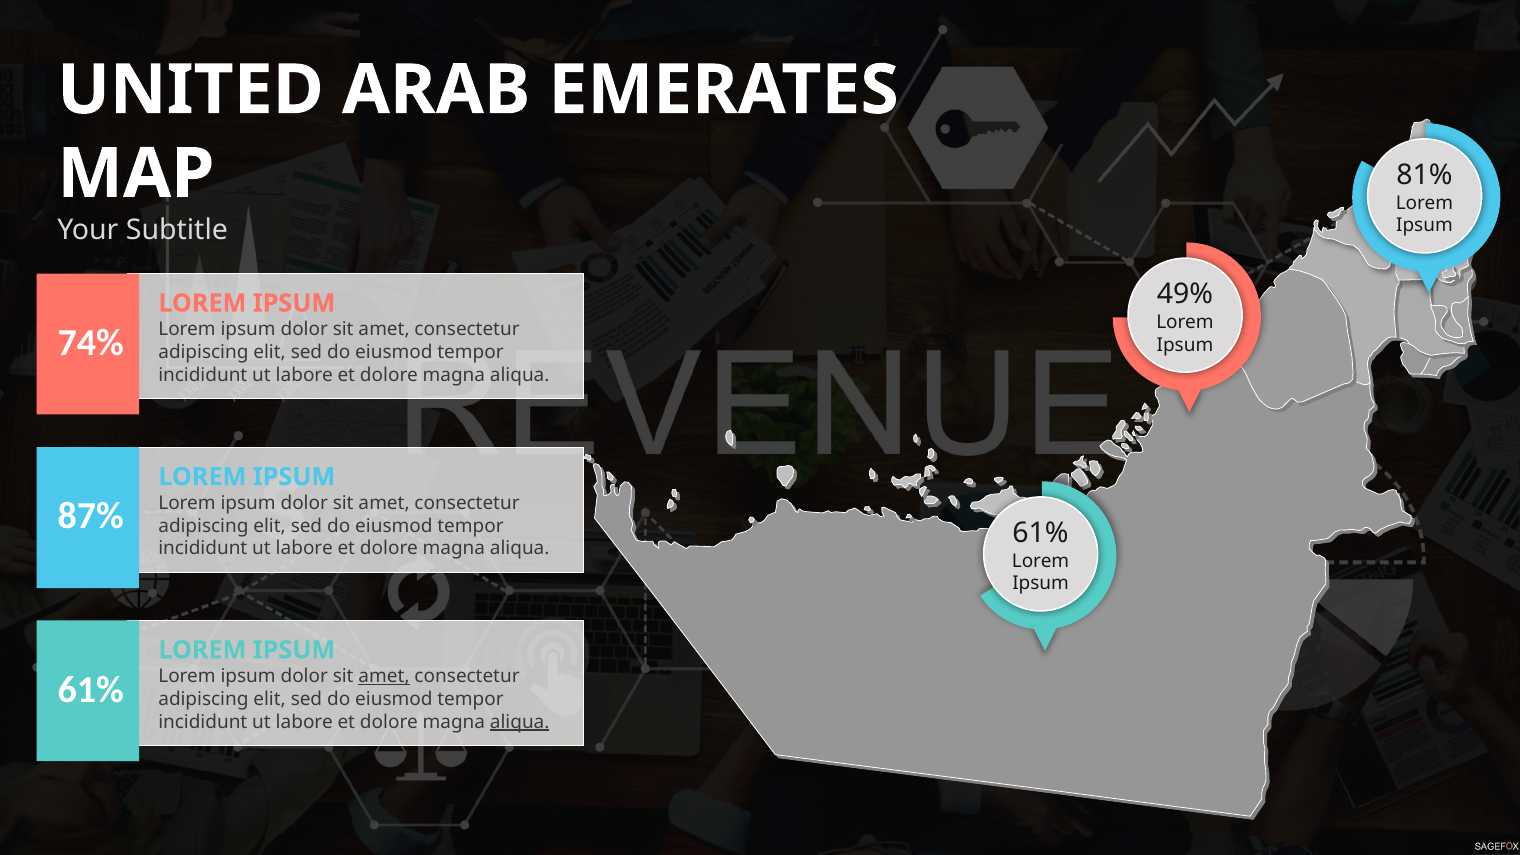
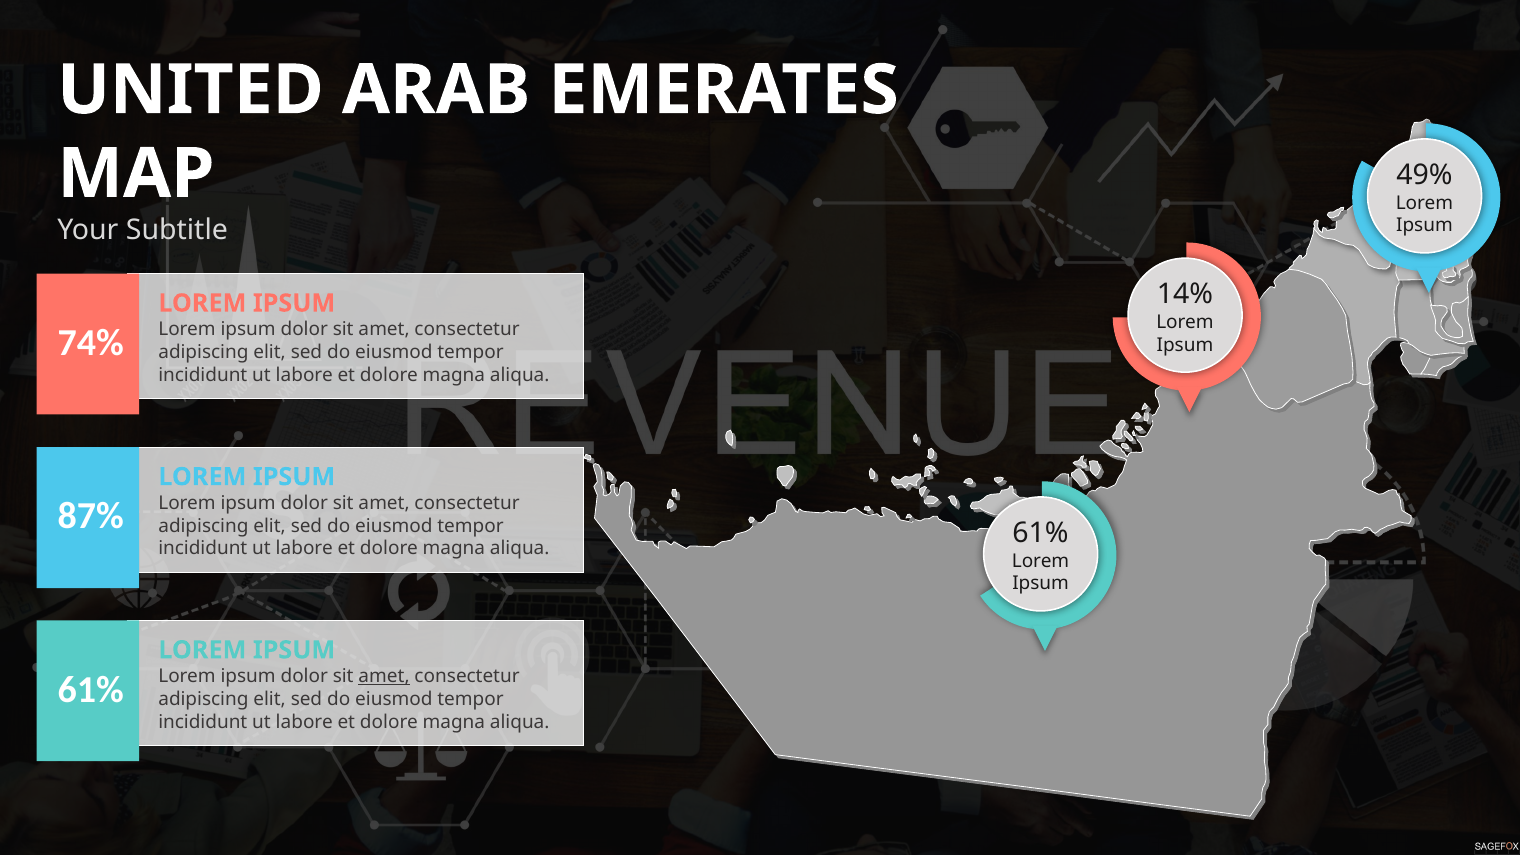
81%: 81% -> 49% (1424, 175)
49%: 49% -> 14% (1185, 294)
aliqua underline: present -> none (520, 722)
